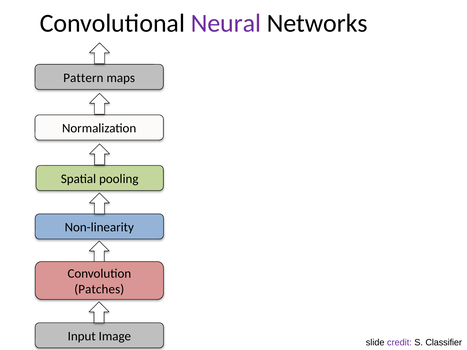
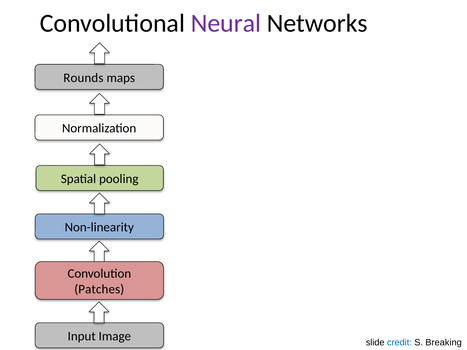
Pattern: Pattern -> Rounds (83, 78)
credit colour: purple -> blue (399, 343)
Classifier: Classifier -> Breaking (444, 343)
